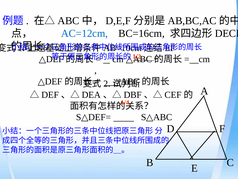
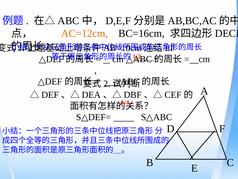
AC=12cm colour: blue -> orange (84, 33)
